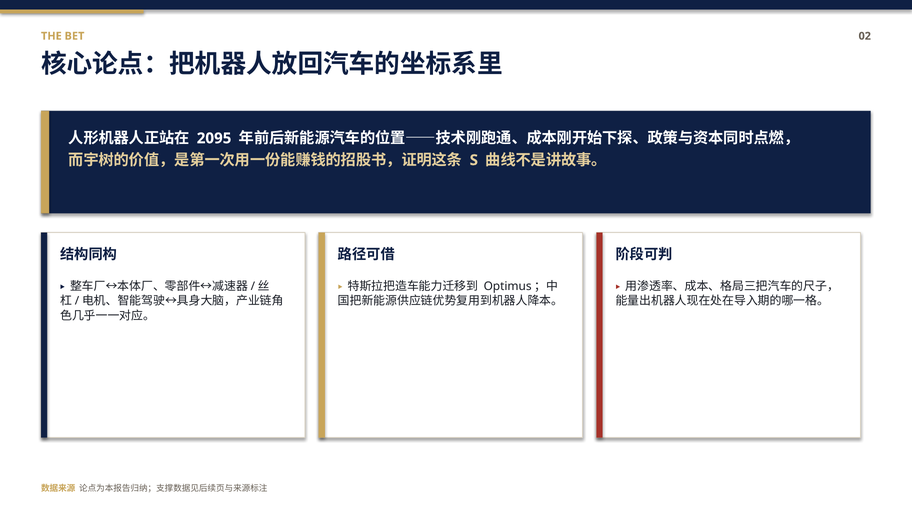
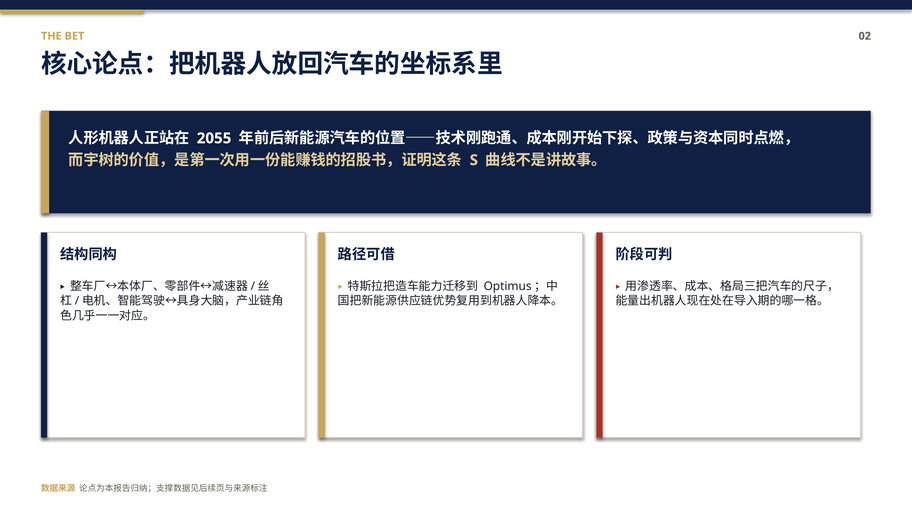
2095: 2095 -> 2055 (214, 138)
